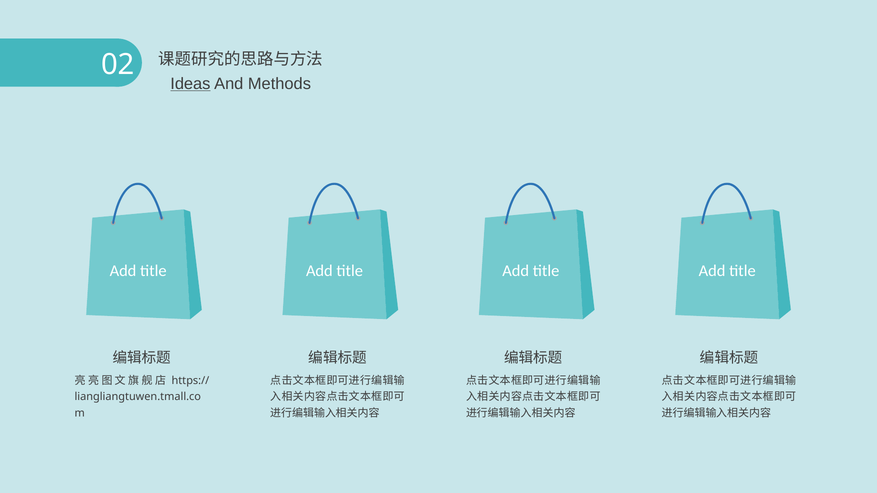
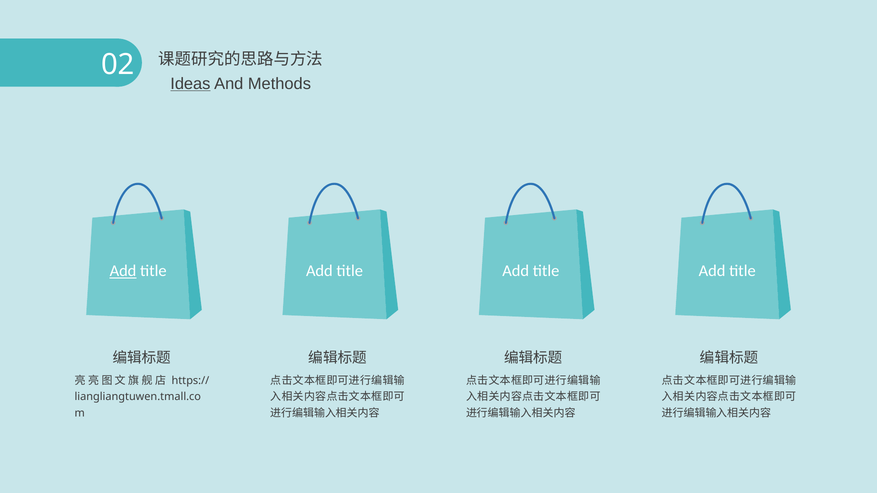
Add underline: none -> present (123, 271)
